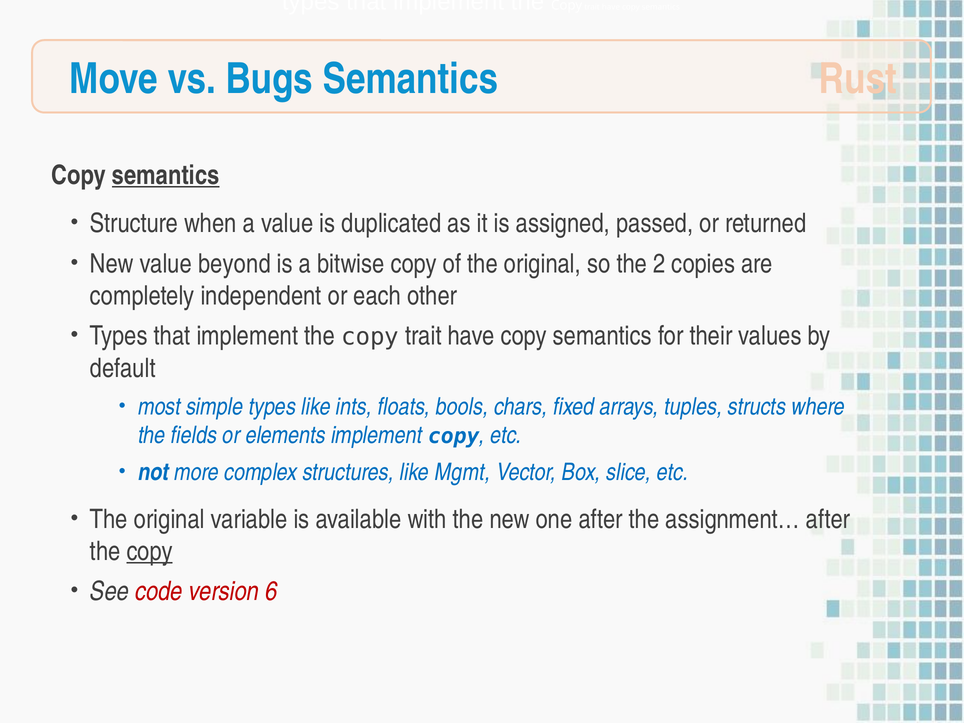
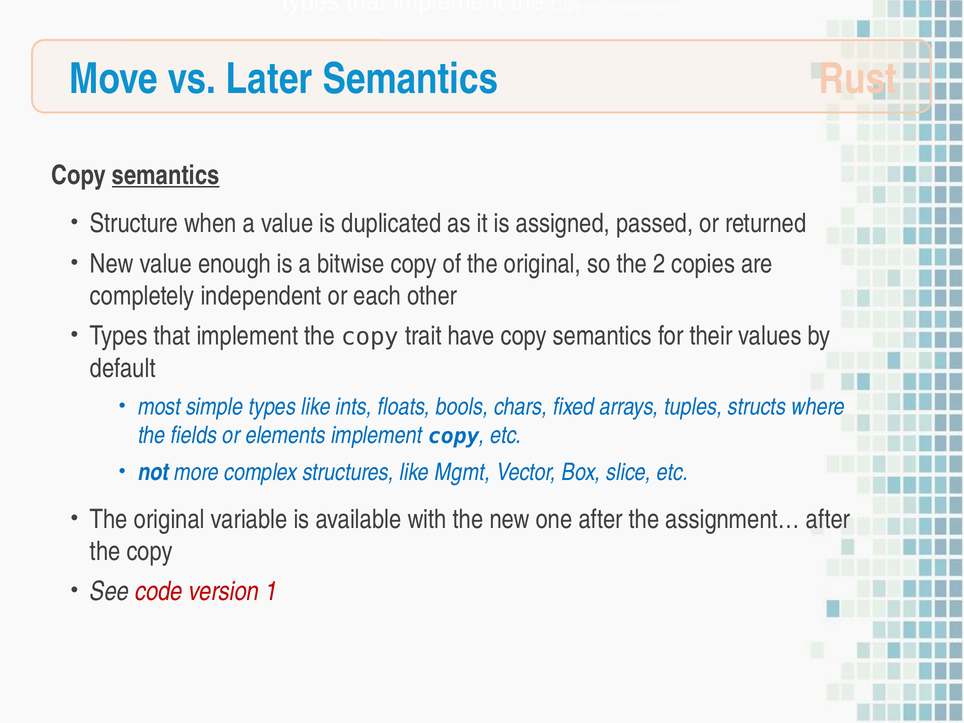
Bugs: Bugs -> Later (269, 79)
beyond: beyond -> enough (235, 264)
copy underline: present -> none (150, 551)
6: 6 -> 1 (271, 592)
